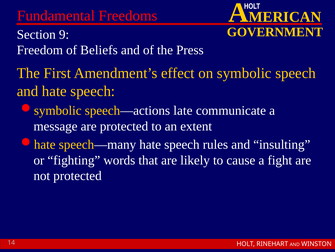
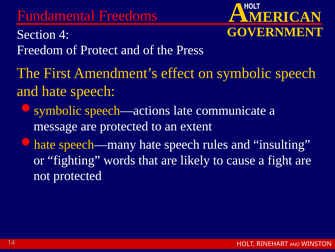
9: 9 -> 4 (64, 34)
Beliefs: Beliefs -> Protect (99, 50)
